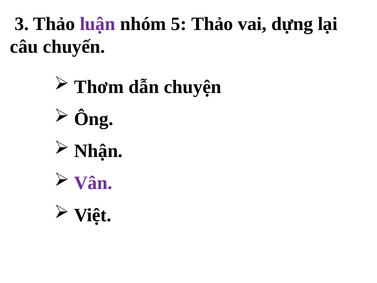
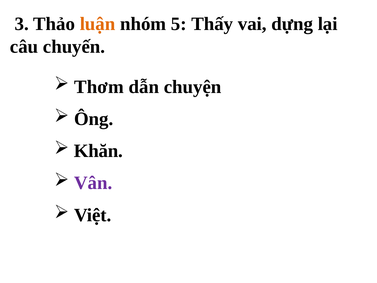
luận colour: purple -> orange (98, 24)
5 Thảo: Thảo -> Thấy (212, 24)
Nhận: Nhận -> Khăn (98, 151)
